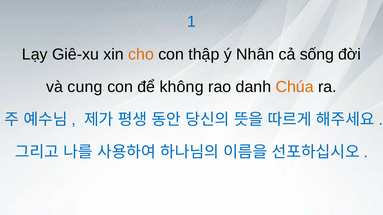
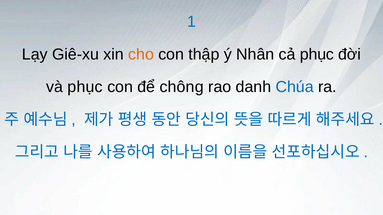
cả sống: sống -> phục (317, 54)
và cung: cung -> phục (85, 87)
không: không -> chông (182, 87)
Chúa colour: orange -> blue (295, 87)
